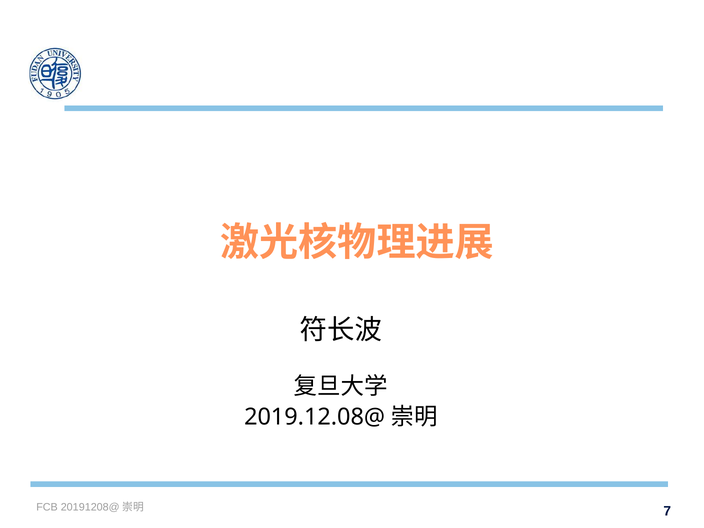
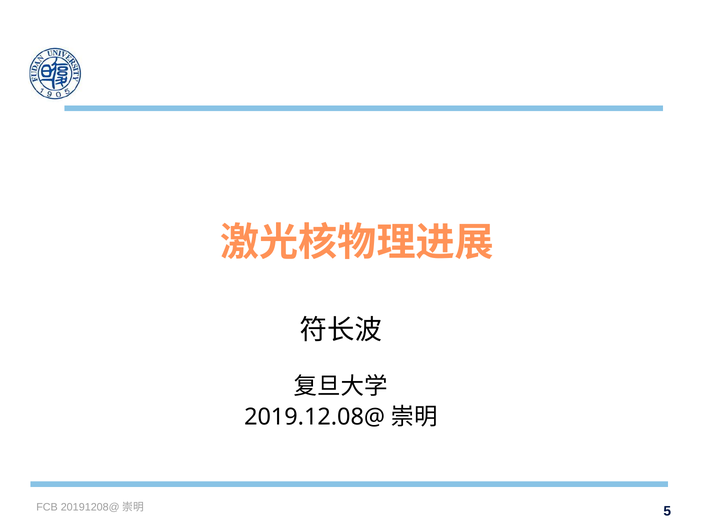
7: 7 -> 5 (667, 511)
